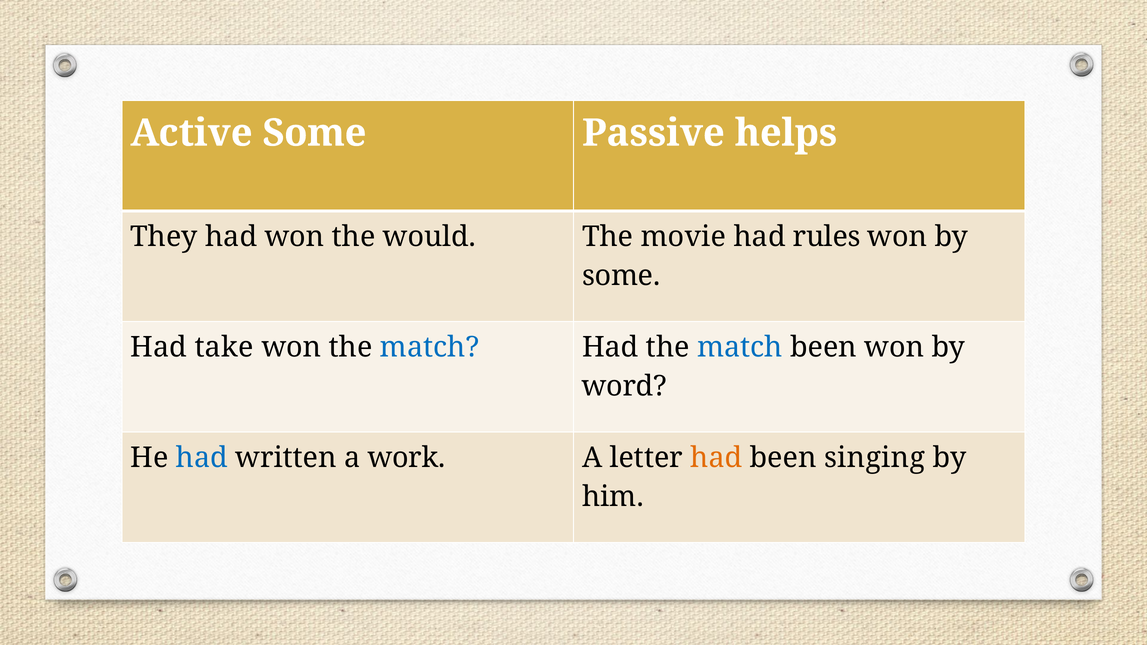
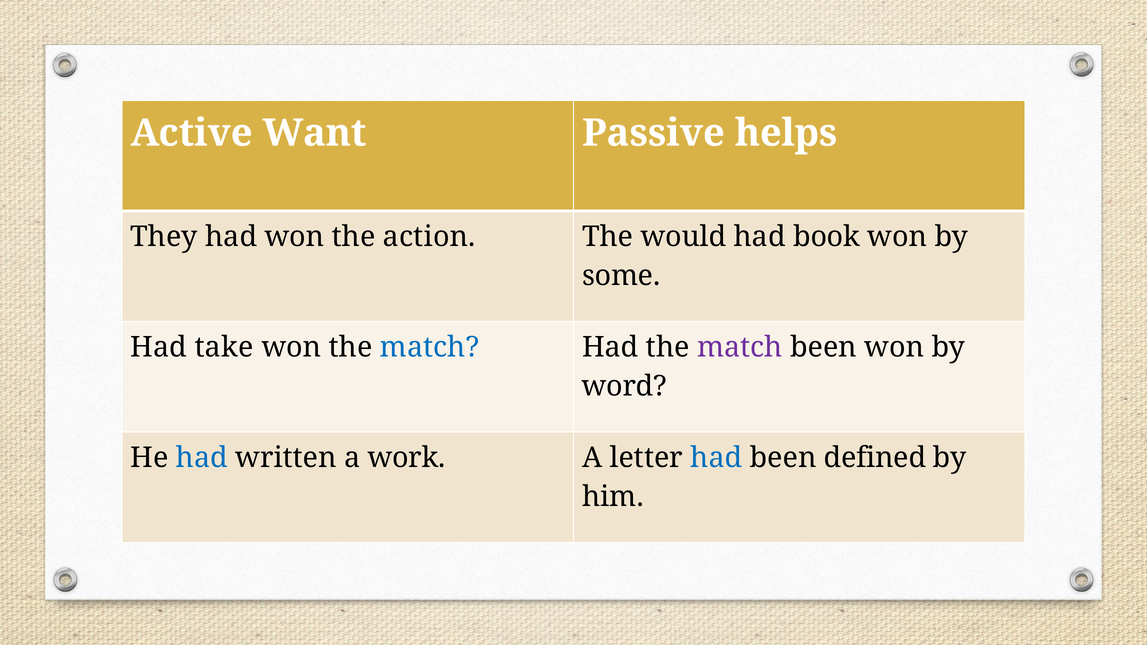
Active Some: Some -> Want (314, 133)
would: would -> action (429, 237)
movie: movie -> would (683, 237)
rules: rules -> book (827, 237)
match colour: blue -> purple (740, 347)
had colour: orange -> blue (716, 458)
singing: singing -> defined (875, 458)
